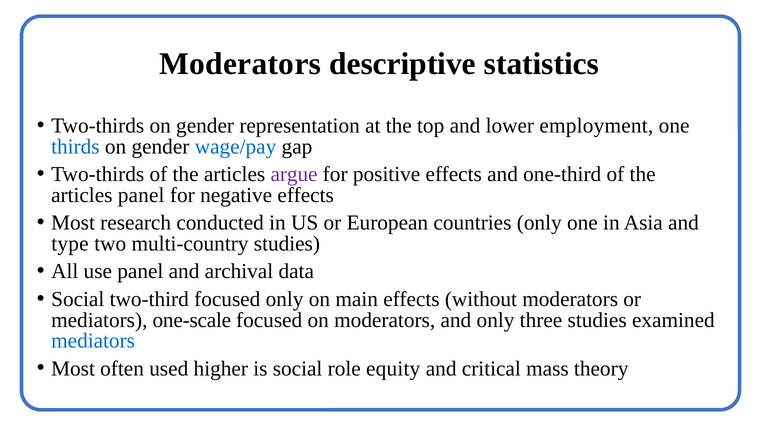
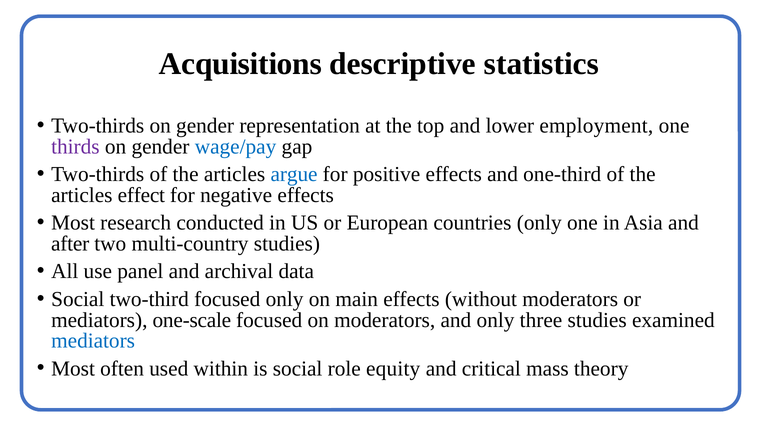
Moderators: Moderators -> Acquisitions (240, 64)
thirds colour: blue -> purple (75, 146)
argue colour: purple -> blue (294, 174)
articles panel: panel -> effect (141, 195)
type: type -> after (70, 243)
higher: higher -> within (221, 368)
